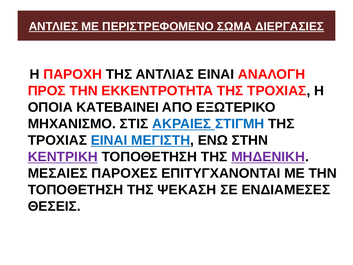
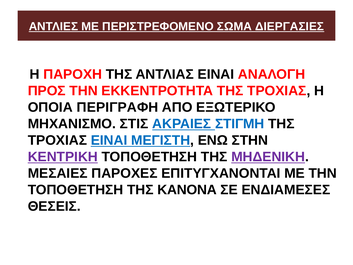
ΚΑΤΕΒΑΙΝΕΙ: ΚΑΤΕΒΑΙΝΕΙ -> ΠΕΡΙΓΡΑΦΗ (118, 107)
ΨΕΚΑΣΗ: ΨΕΚΑΣΗ -> ΚΑΝΟΝΑ (187, 190)
